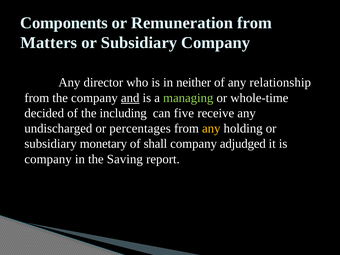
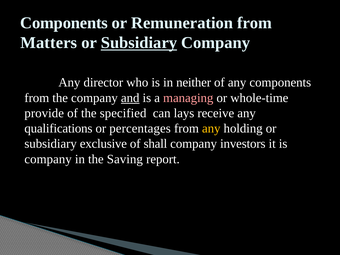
Subsidiary underline: none -> present (139, 43)
any relationship: relationship -> components (280, 83)
managing colour: light green -> pink (188, 98)
decided: decided -> provide (44, 113)
including: including -> specified (123, 113)
five: five -> lays (184, 113)
undischarged: undischarged -> qualifications (58, 128)
monetary: monetary -> exclusive (103, 144)
adjudged: adjudged -> investors (243, 144)
